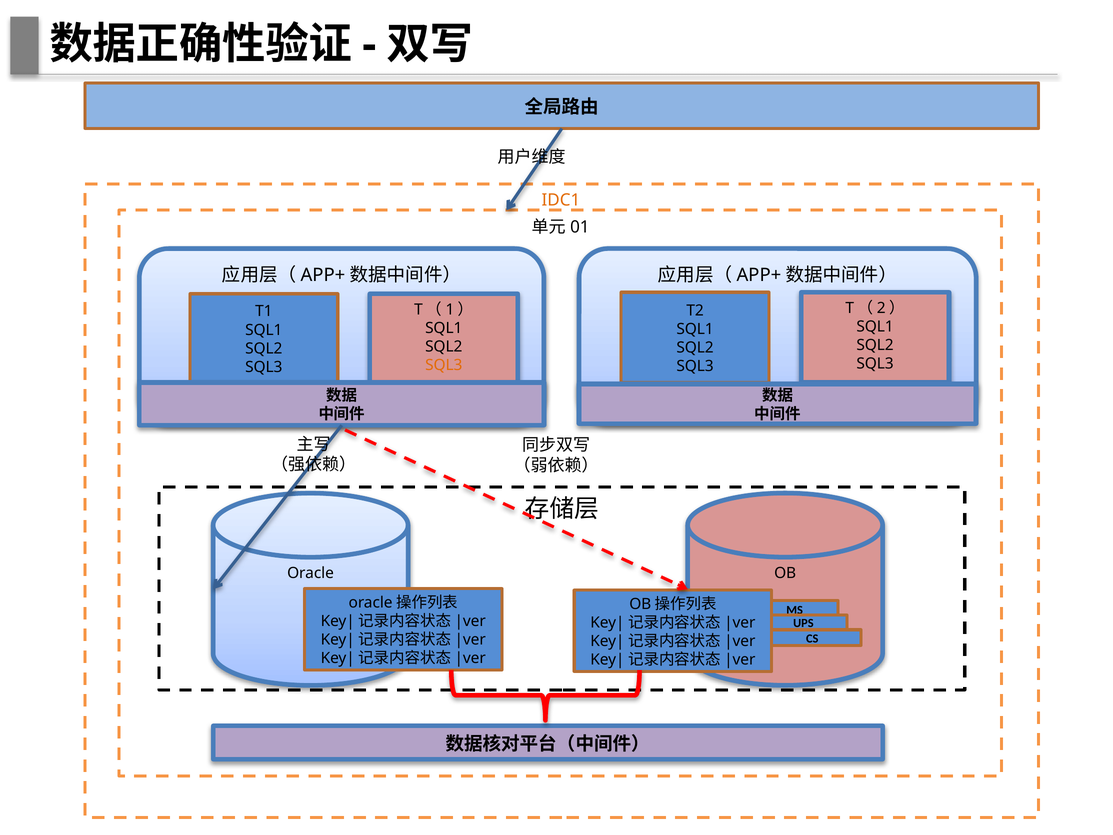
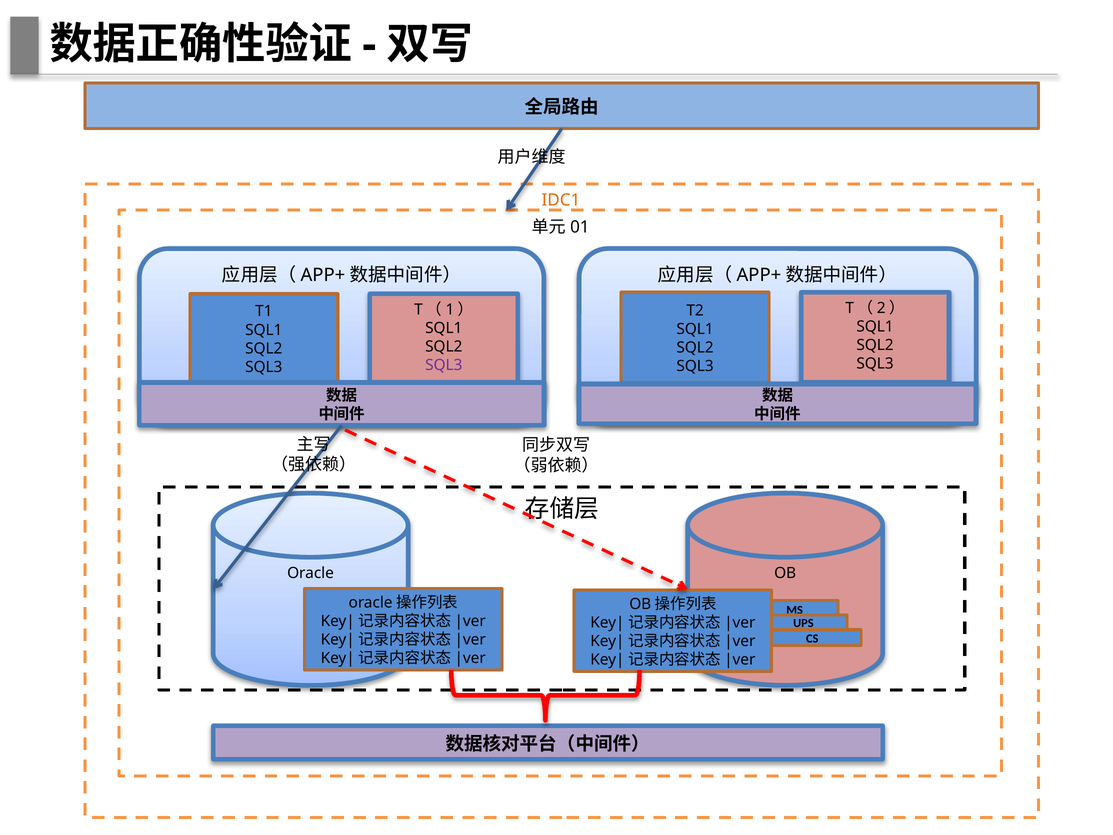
SQL3 colour: orange -> purple (444, 365)
